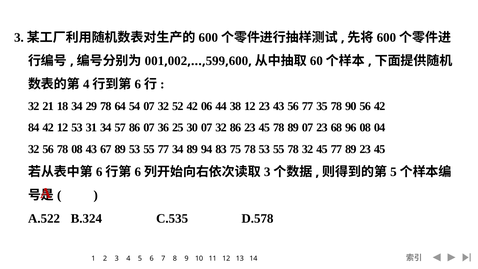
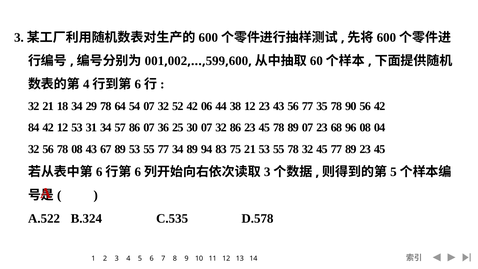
75 78: 78 -> 21 (250, 149)
